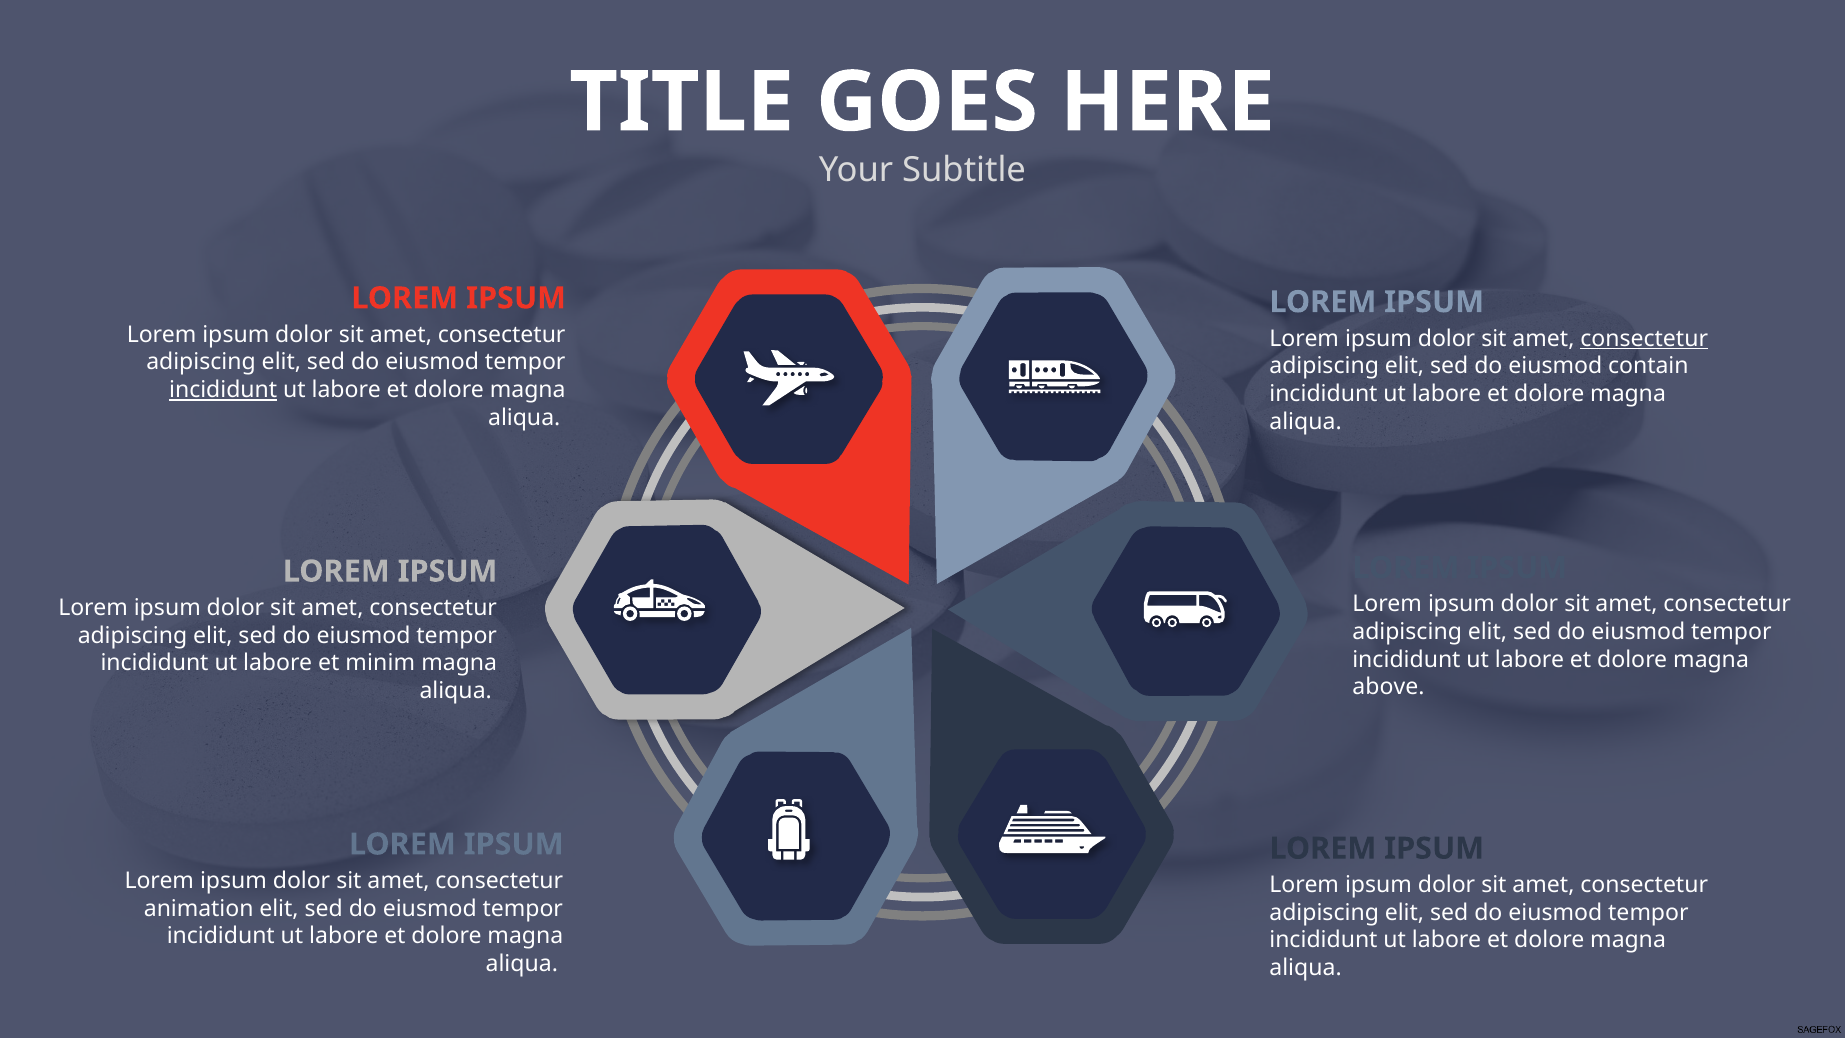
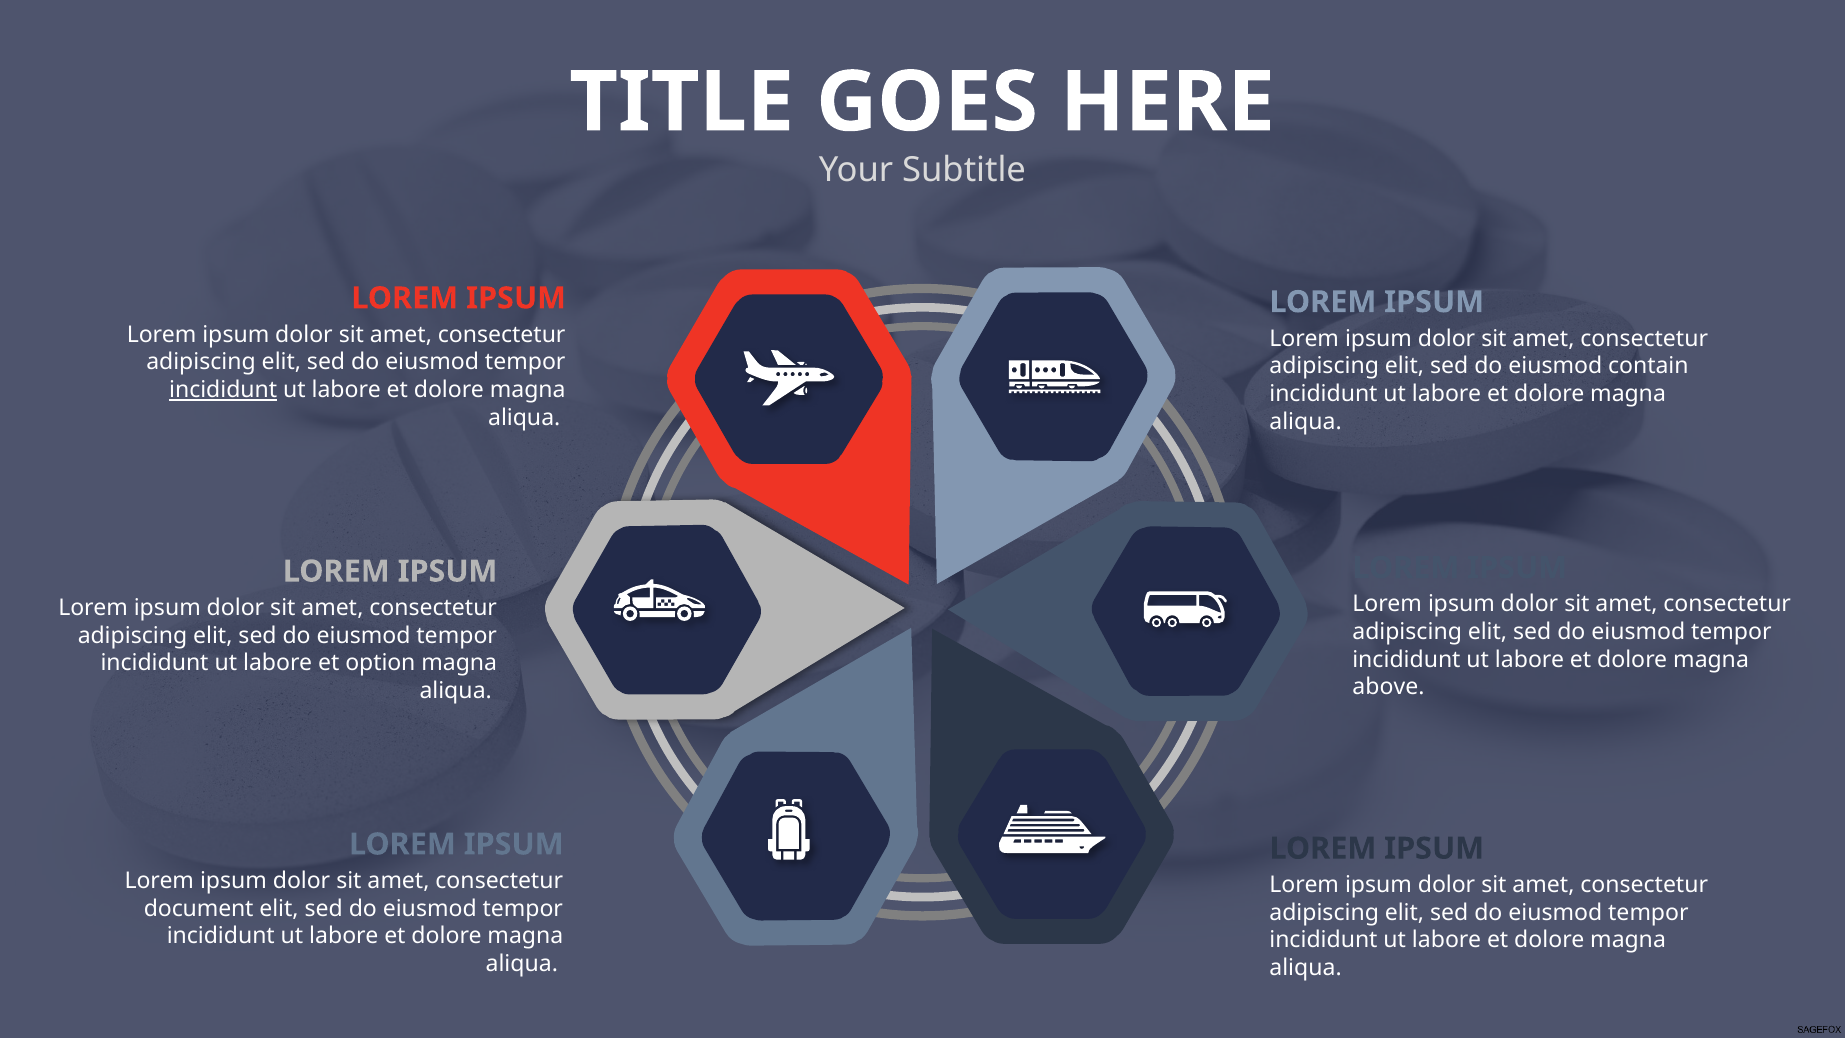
consectetur underline: present -> none (1644, 338)
minim: minim -> option (380, 663)
animation: animation -> document (199, 908)
